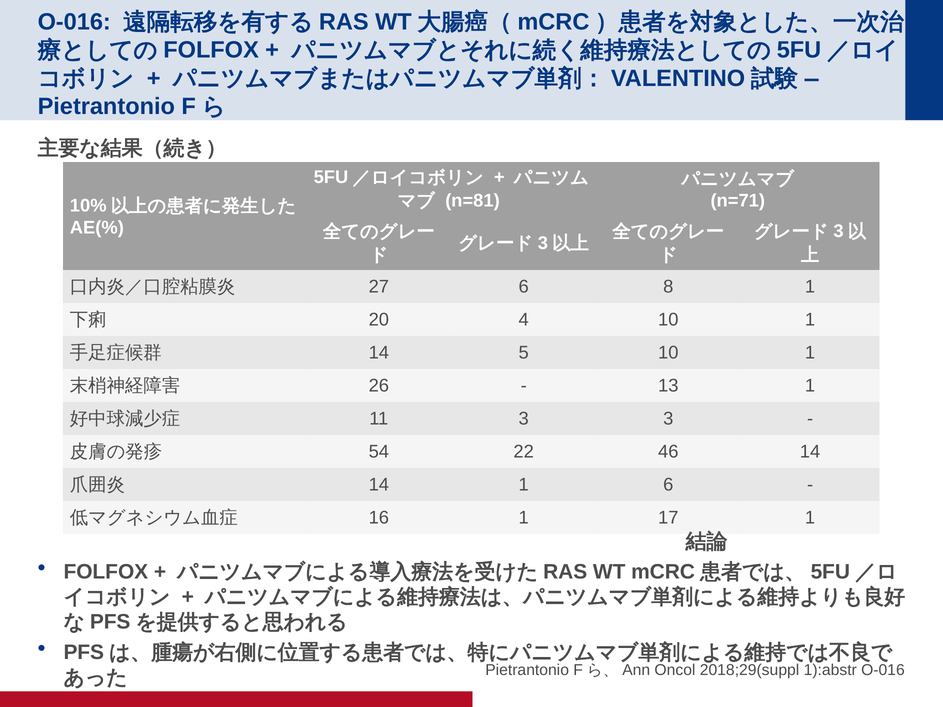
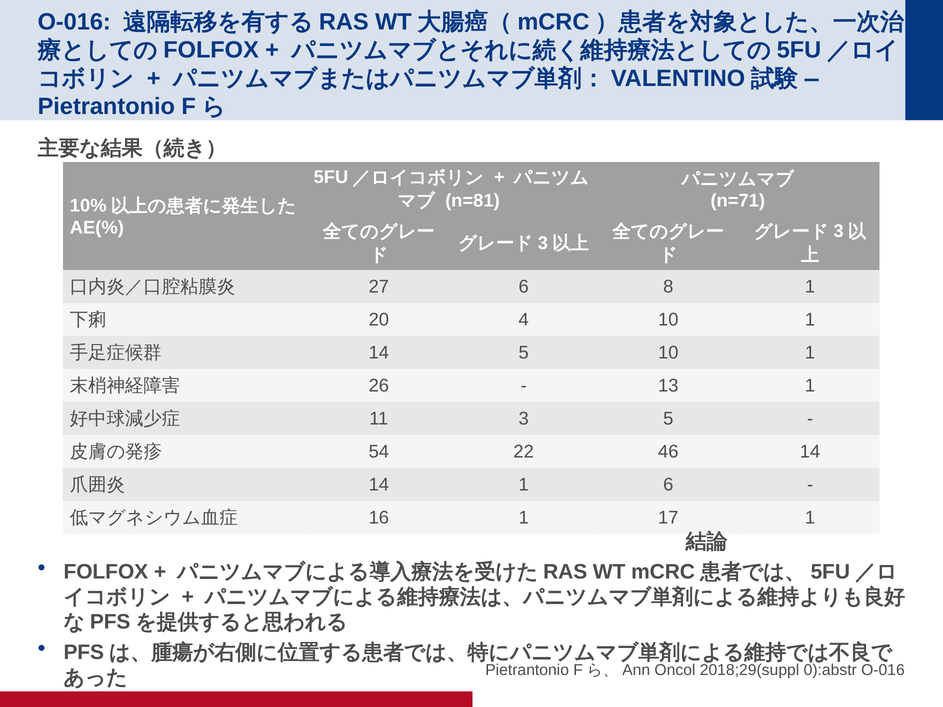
3 3: 3 -> 5 (668, 419)
1):abstr: 1):abstr -> 0):abstr (830, 671)
